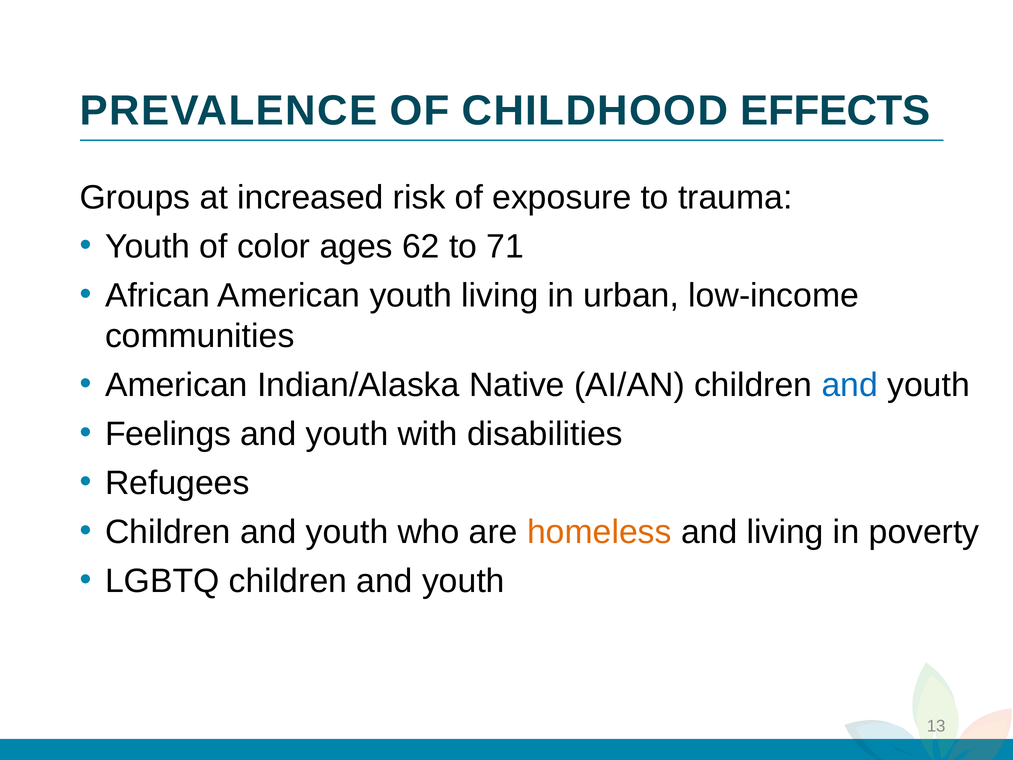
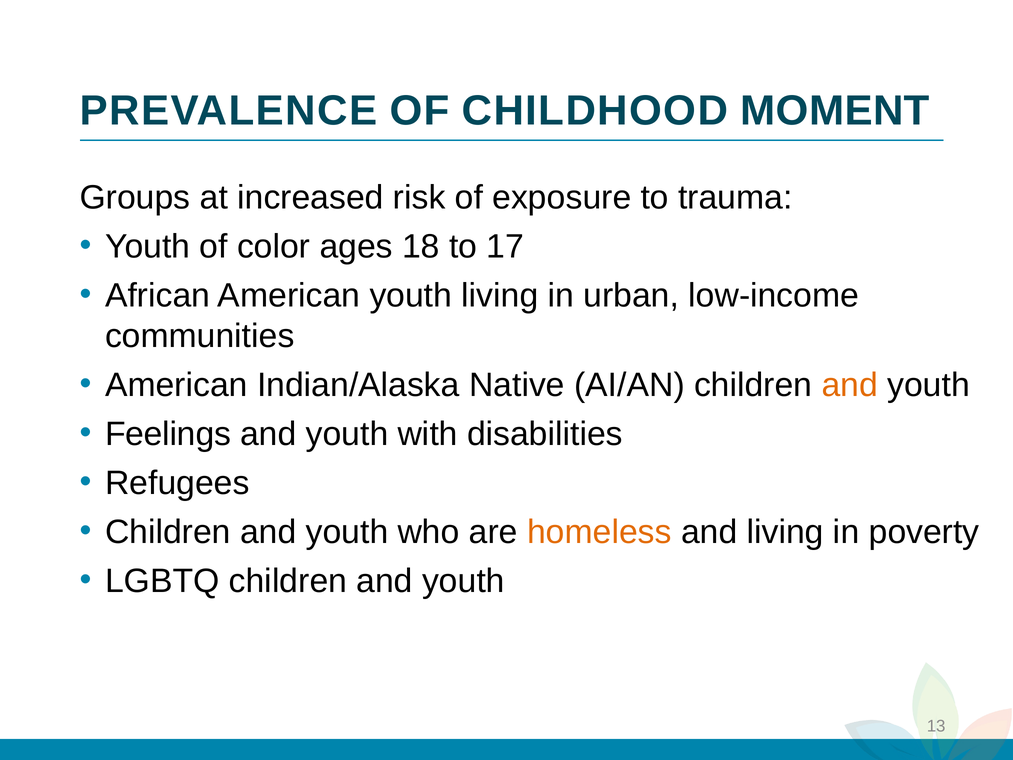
EFFECTS: EFFECTS -> MOMENT (835, 111)
62: 62 -> 18 (421, 246)
71: 71 -> 17 (505, 246)
and colour: blue -> orange (850, 385)
